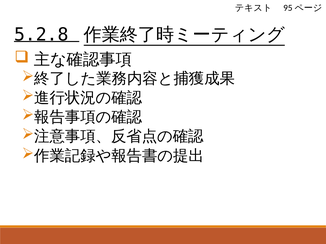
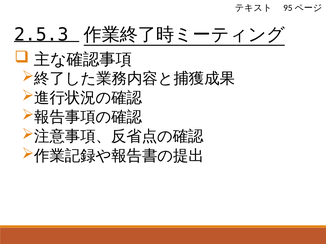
5.2.8: 5.2.8 -> 2.5.3 (41, 35)
